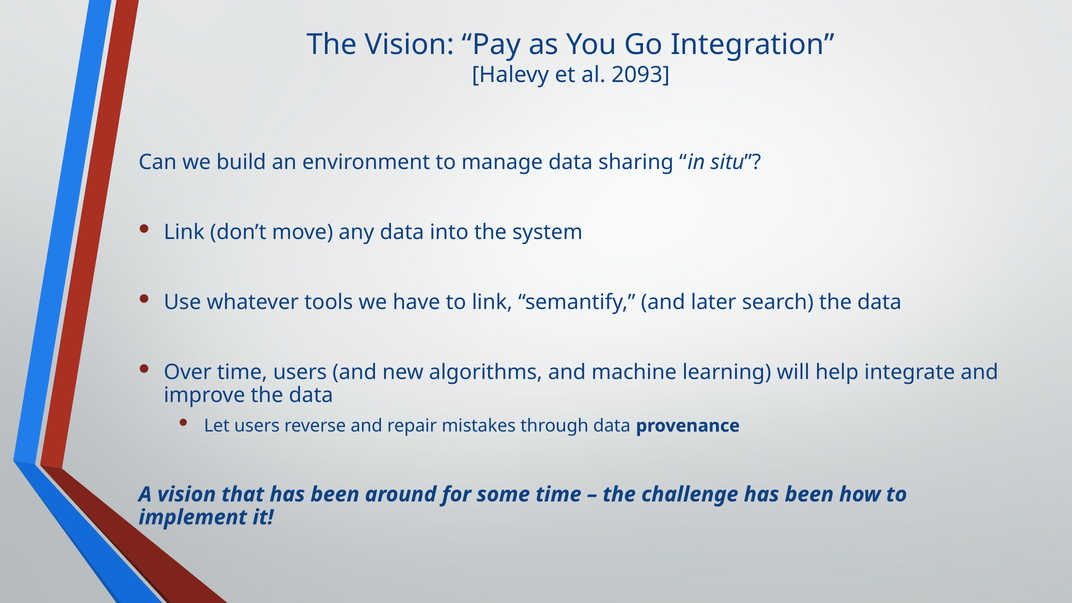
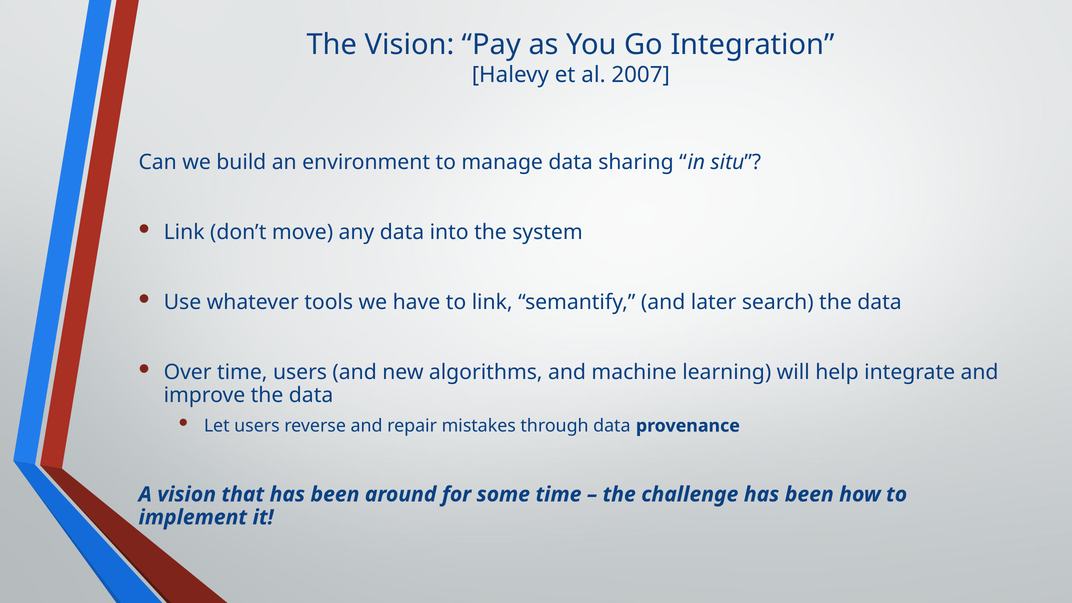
2093: 2093 -> 2007 (641, 75)
